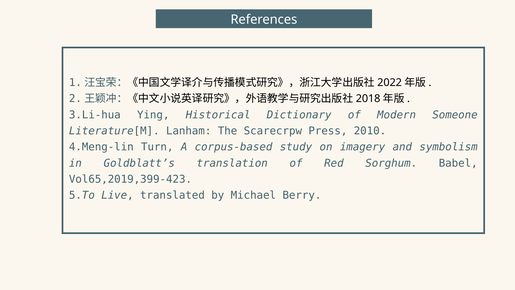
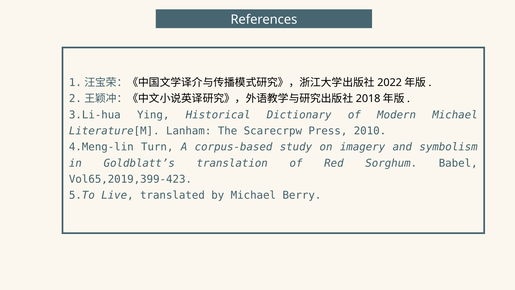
Modern Someone: Someone -> Michael (455, 115)
